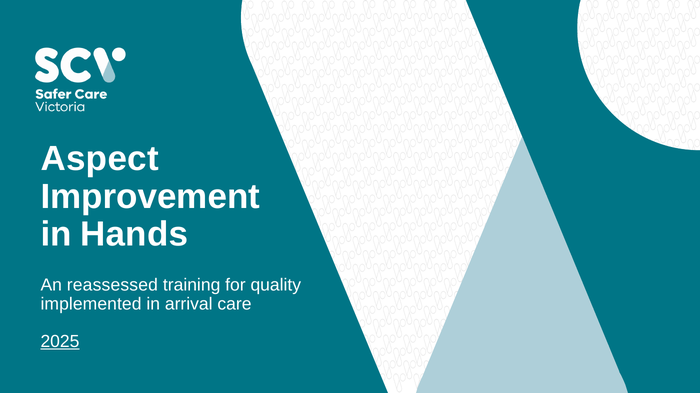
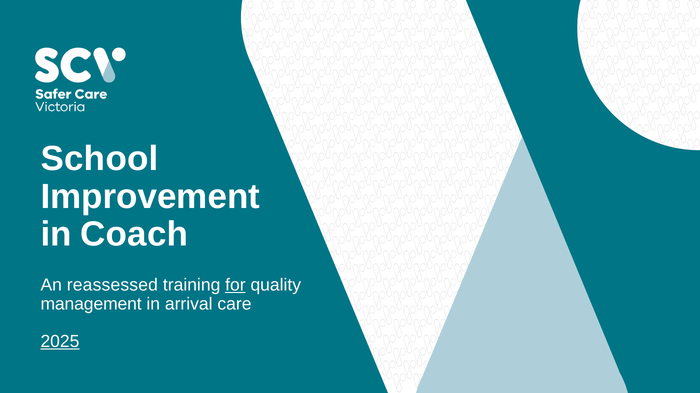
Aspect: Aspect -> School (100, 159)
Hands: Hands -> Coach (134, 235)
for underline: none -> present (235, 285)
implemented: implemented -> management (91, 304)
